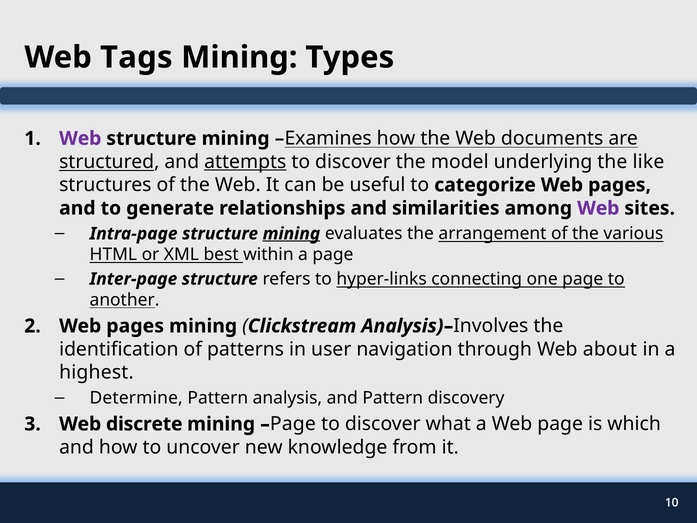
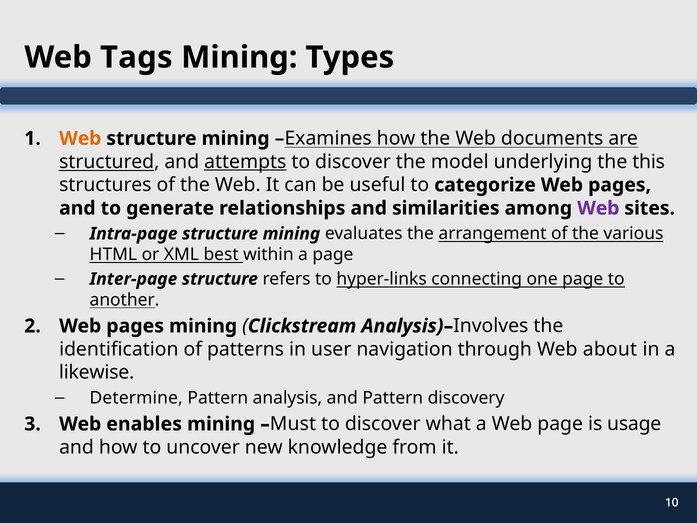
Web colour: purple -> orange (80, 138)
like: like -> this (649, 162)
mining underline: present -> none (291, 234)
highest: highest -> likewise (97, 372)
discrete: discrete -> enables (144, 424)
Page: Page -> Must (293, 424)
which: which -> usage (634, 424)
